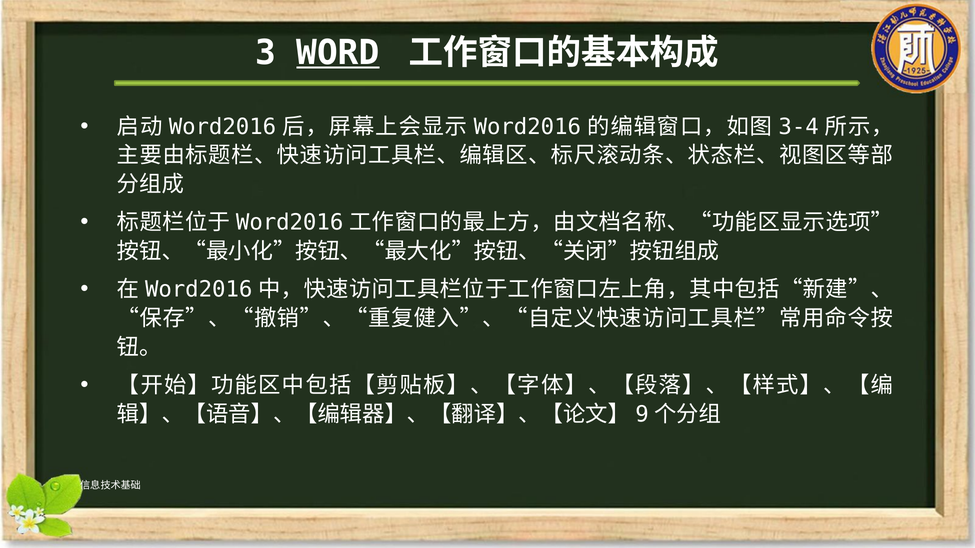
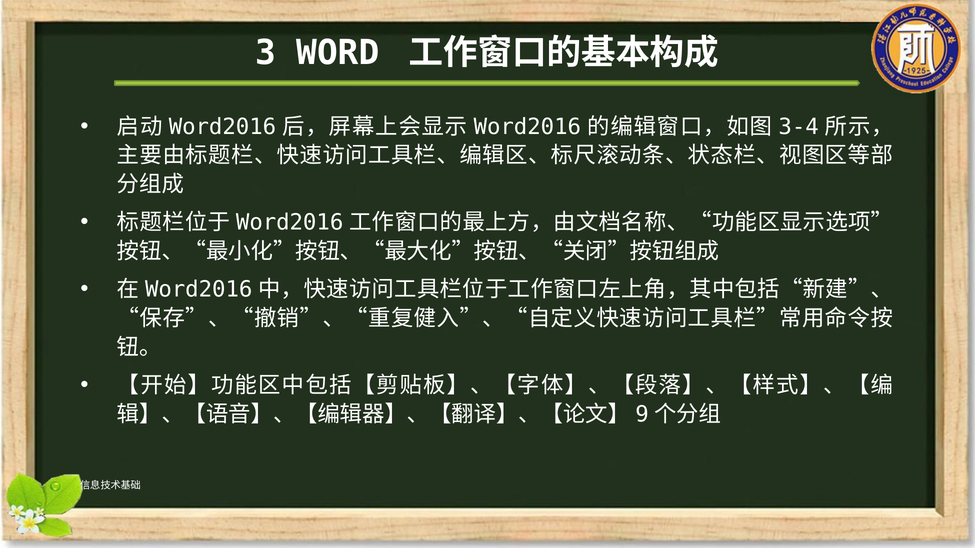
WORD underline: present -> none (338, 53)
